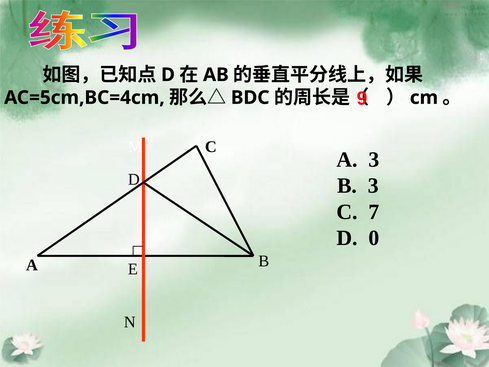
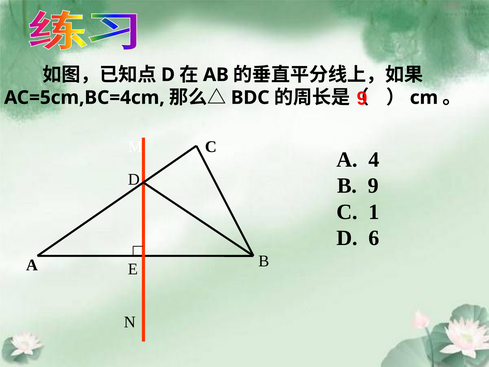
A 3: 3 -> 4 (374, 160)
B 3: 3 -> 9 (373, 186)
7: 7 -> 1 (374, 212)
0: 0 -> 6 (374, 238)
